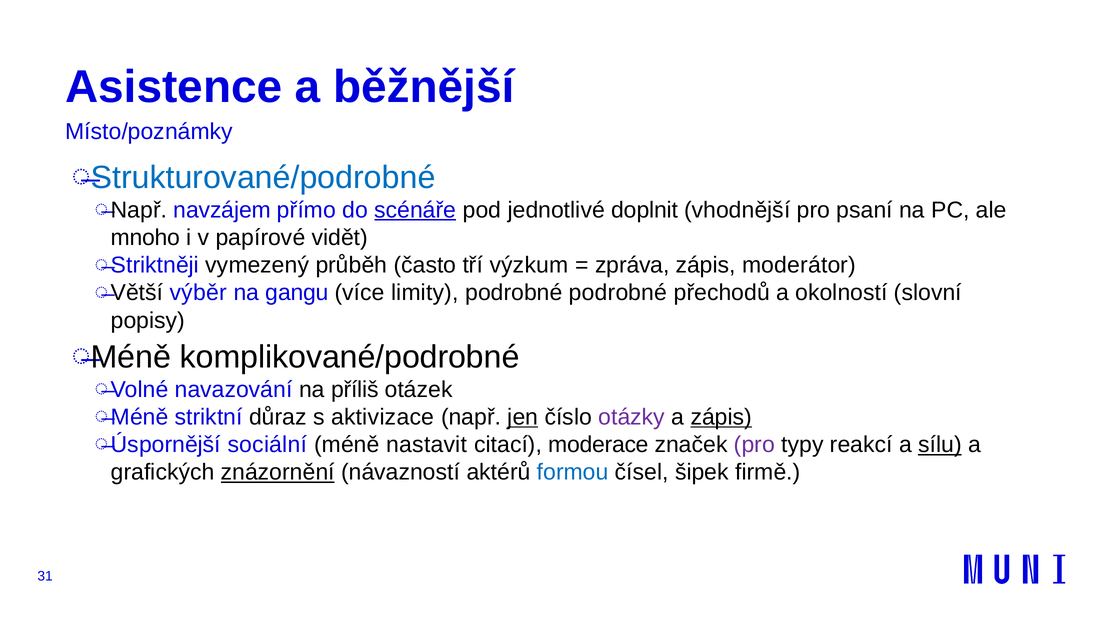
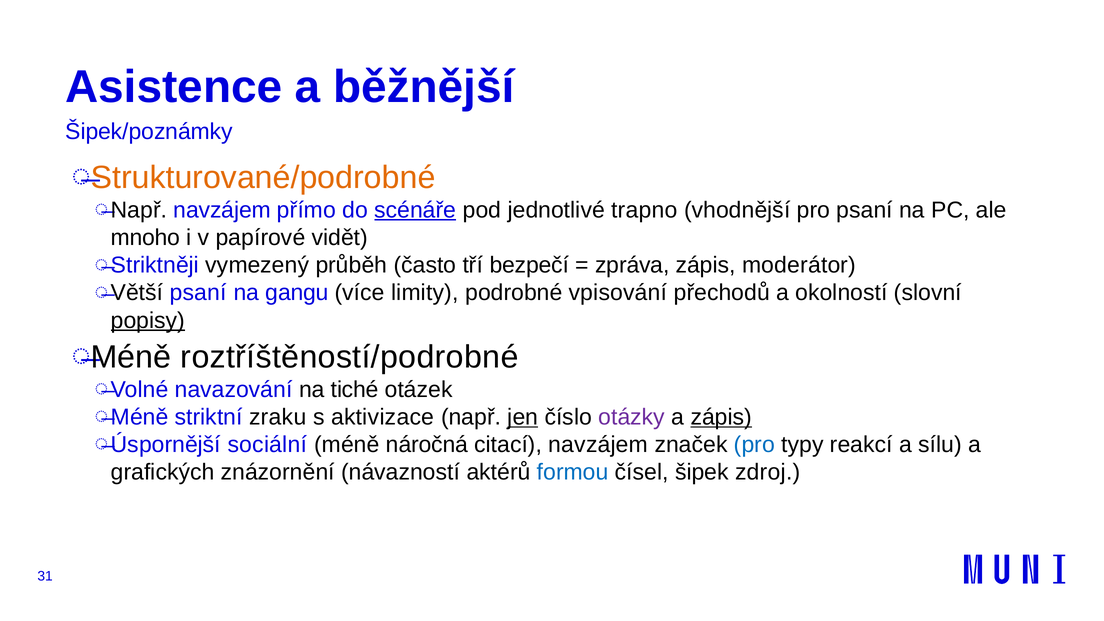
Místo/poznámky: Místo/poznámky -> Šipek/poznámky (149, 132)
Strukturované/podrobné colour: blue -> orange (263, 178)
doplnit: doplnit -> trapno (644, 210)
výzkum: výzkum -> bezpečí (529, 265)
výběr: výběr -> psaní (198, 293)
podrobné podrobné: podrobné -> vpisování (618, 293)
popisy underline: none -> present (148, 320)
komplikované/podrobné: komplikované/podrobné -> roztříštěností/podrobné (350, 357)
příliš: příliš -> tiché (355, 389)
důraz: důraz -> zraku (278, 417)
nastavit: nastavit -> náročná (427, 445)
citací moderace: moderace -> navzájem (598, 445)
pro colour: purple -> blue (754, 445)
sílu underline: present -> none (940, 445)
znázornění underline: present -> none (278, 472)
firmě: firmě -> zdroj (768, 472)
